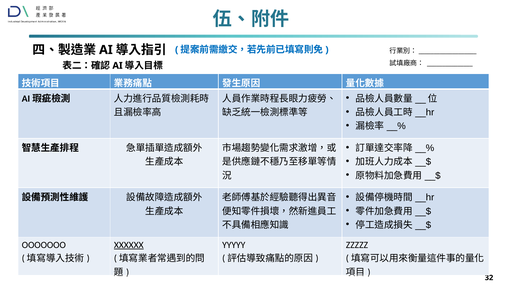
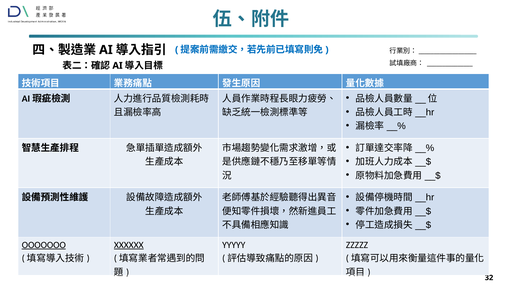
OOOOOOO underline: none -> present (44, 245)
